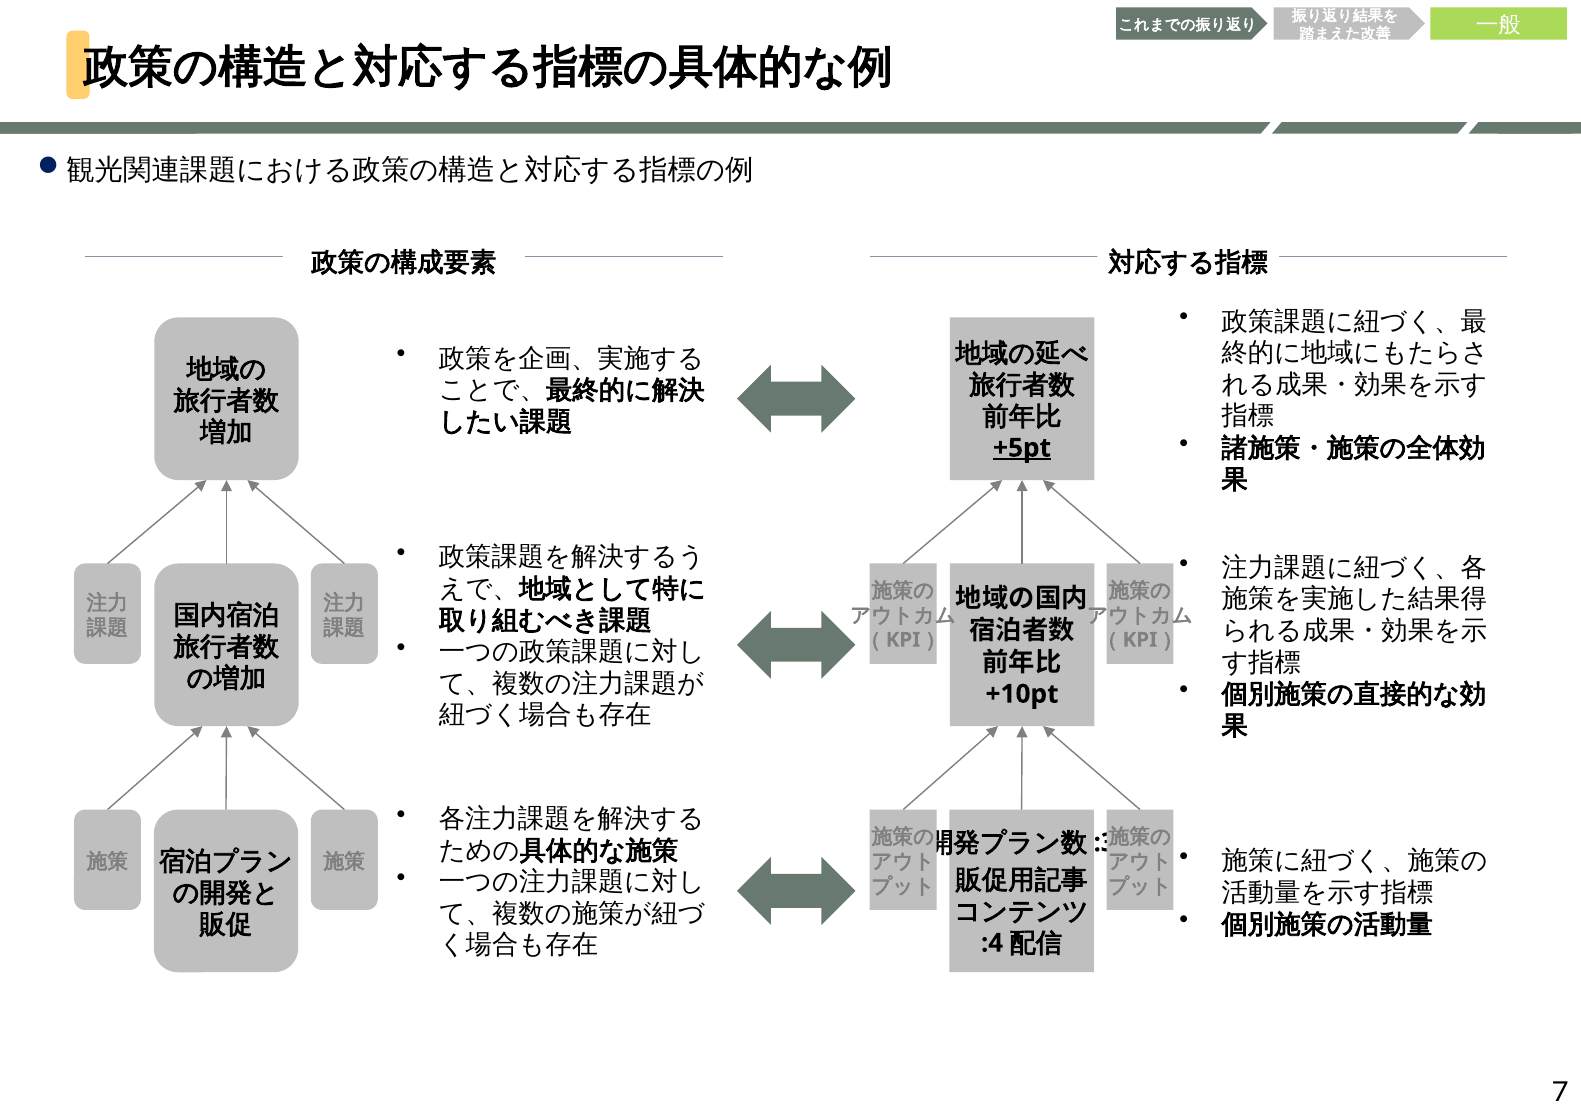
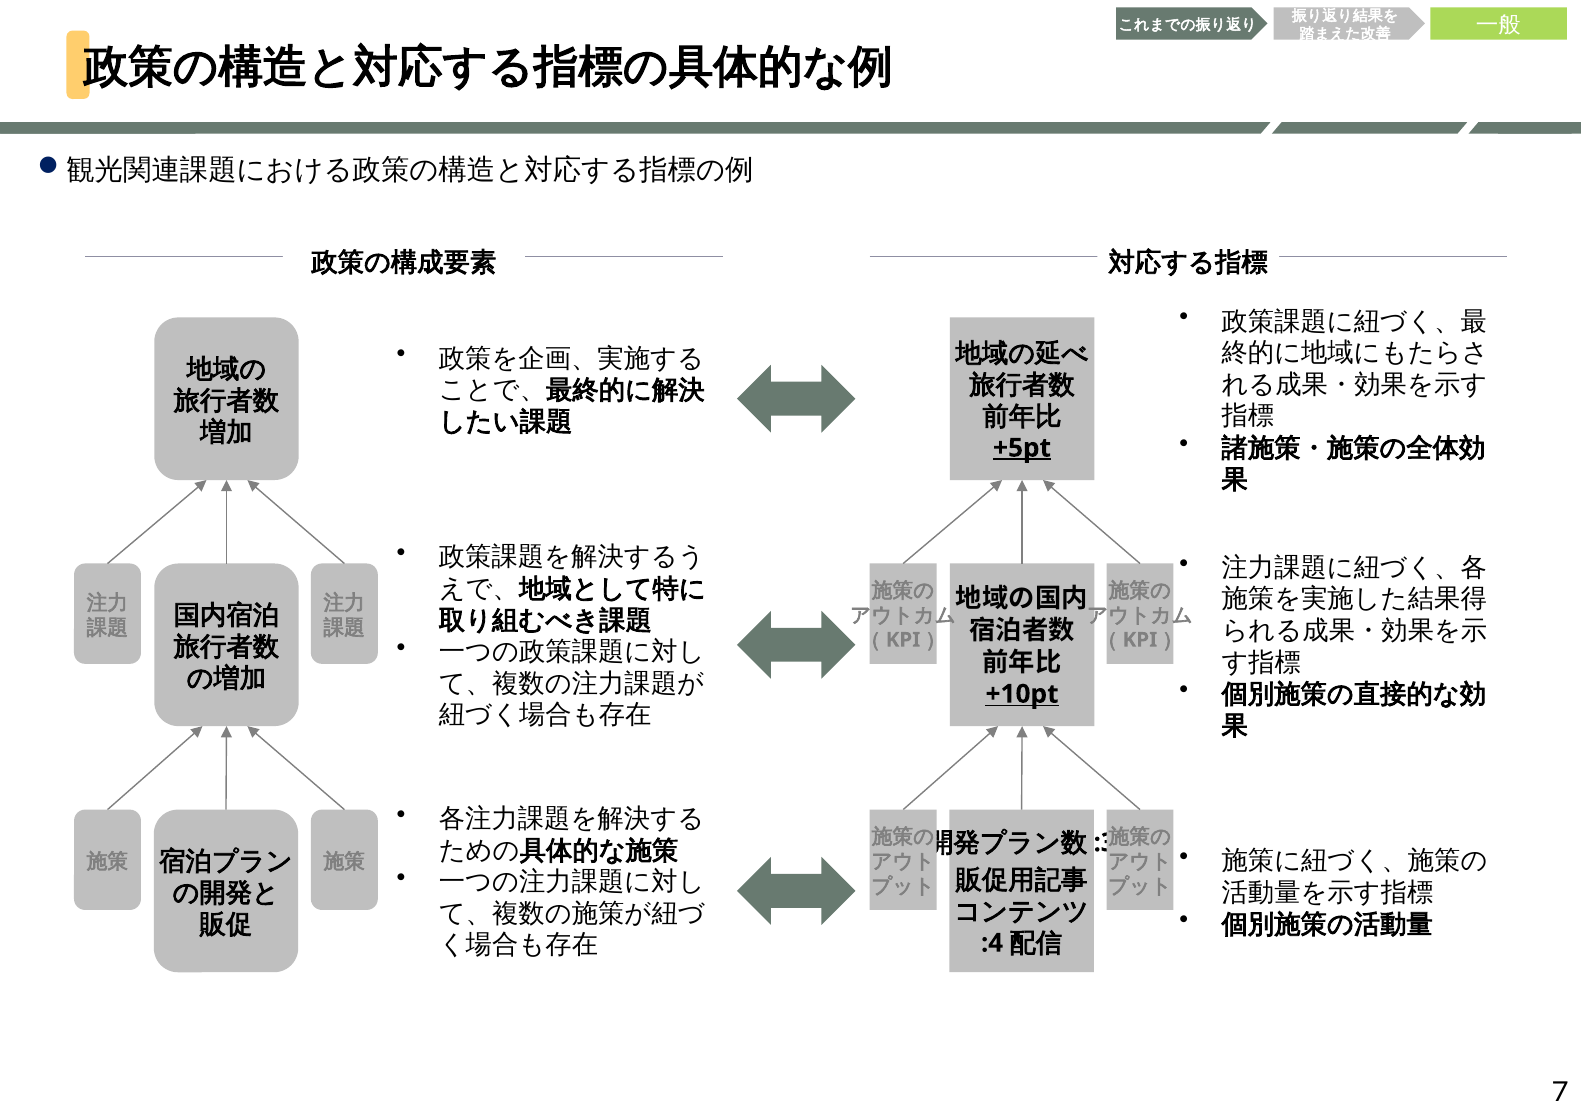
+10pt underline: none -> present (1022, 694)
